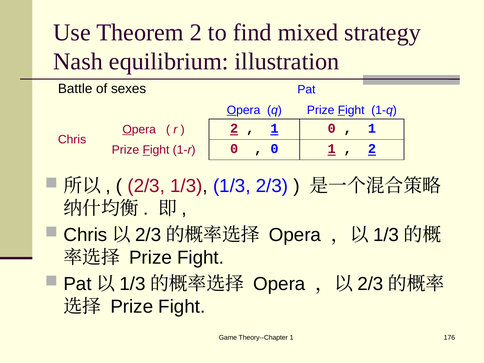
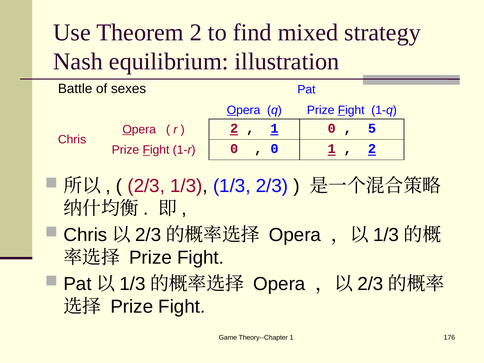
1: 1 -> 5 (372, 128)
